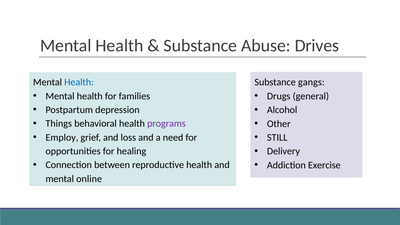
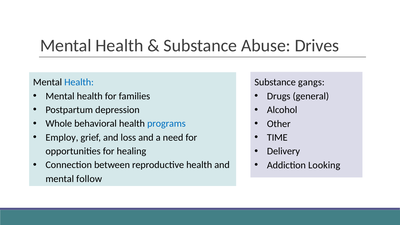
Things: Things -> Whole (59, 124)
programs colour: purple -> blue (166, 124)
STILL: STILL -> TIME (277, 138)
Exercise: Exercise -> Looking (324, 165)
online: online -> follow (89, 179)
